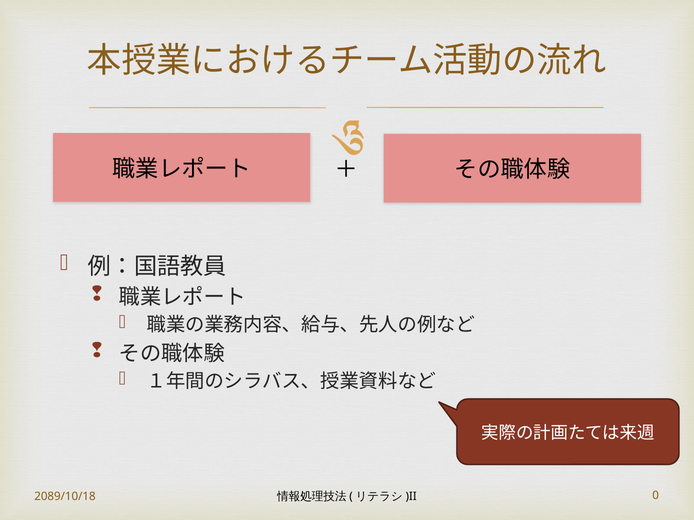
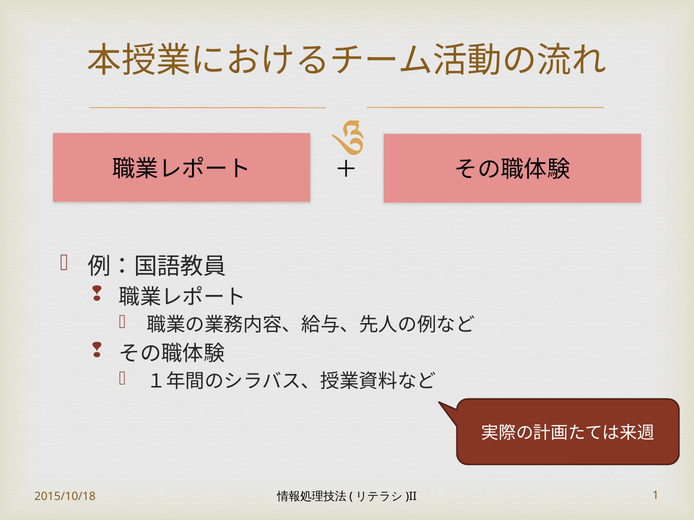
2089/10/18: 2089/10/18 -> 2015/10/18 (65, 497)
0: 0 -> 1 (656, 496)
